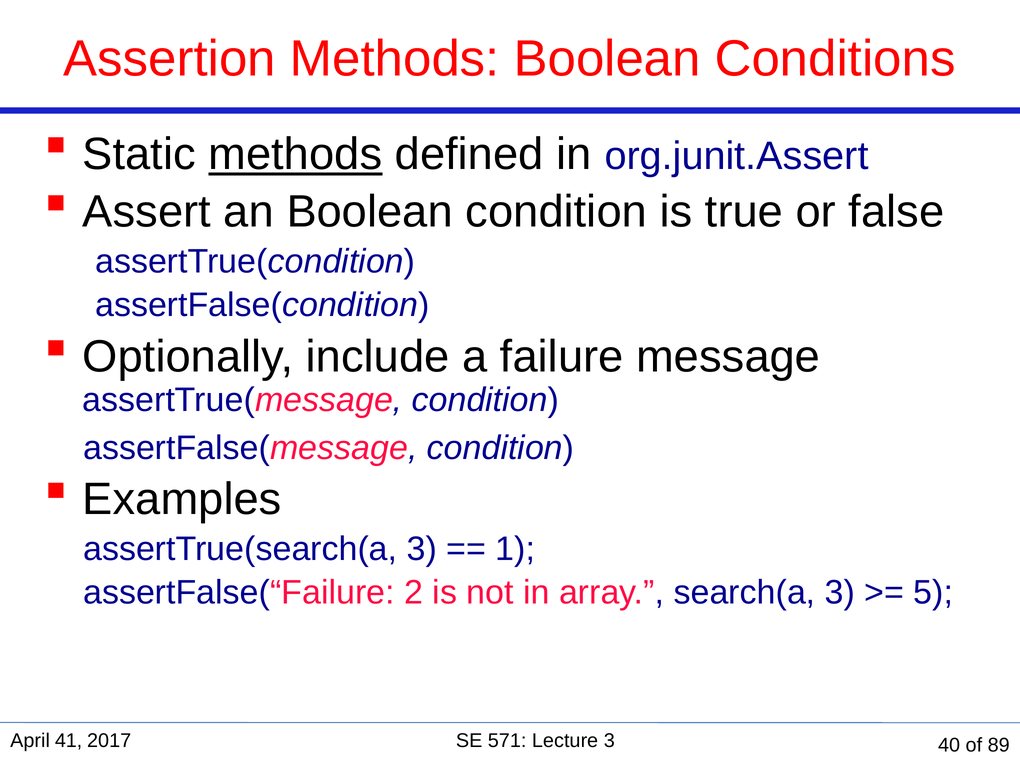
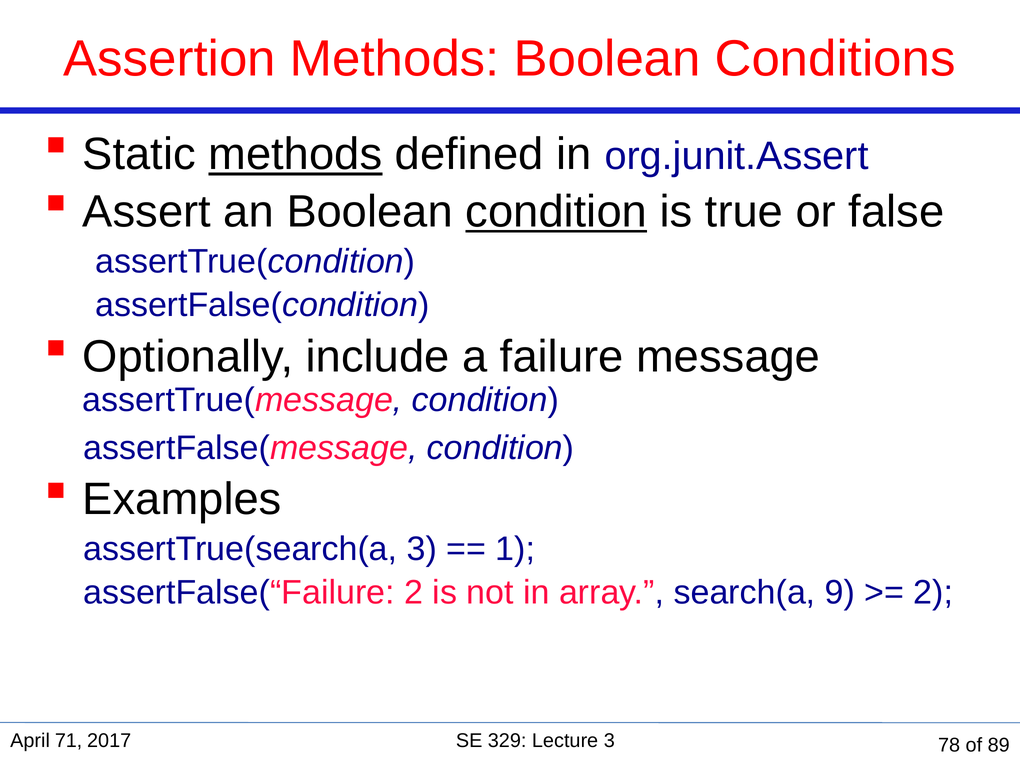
condition underline: none -> present (556, 212)
search(a 3: 3 -> 9 (840, 592)
5: 5 -> 2 (933, 592)
41: 41 -> 71 (69, 741)
571: 571 -> 329 (507, 741)
40: 40 -> 78 (949, 745)
